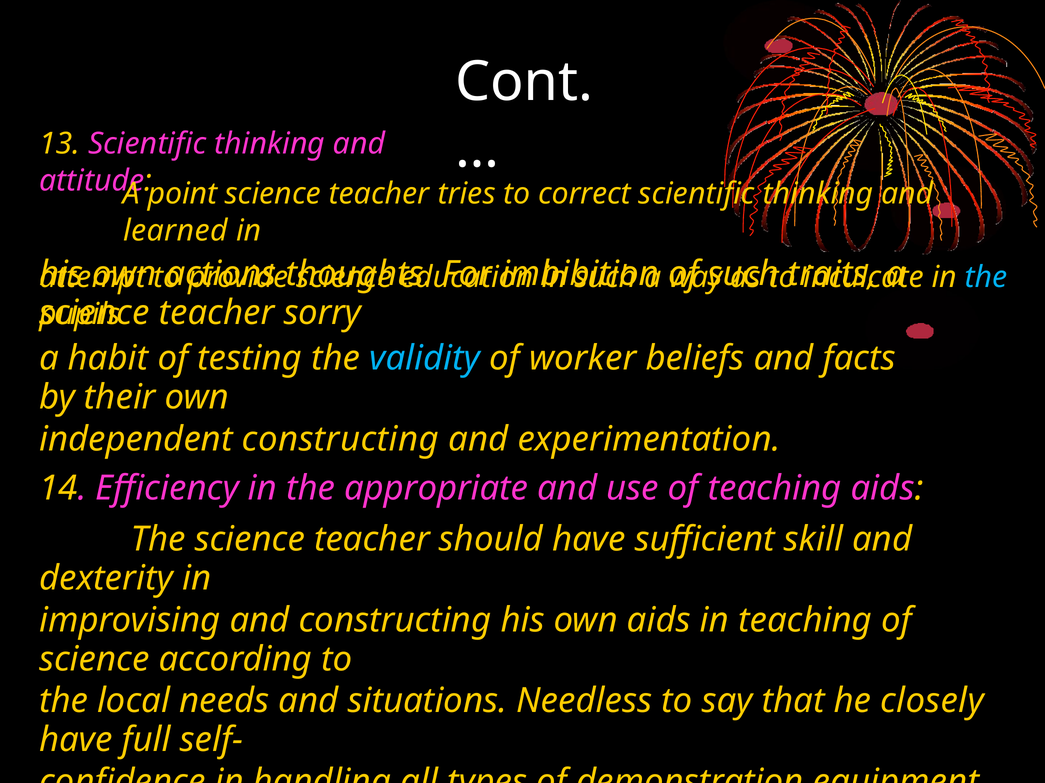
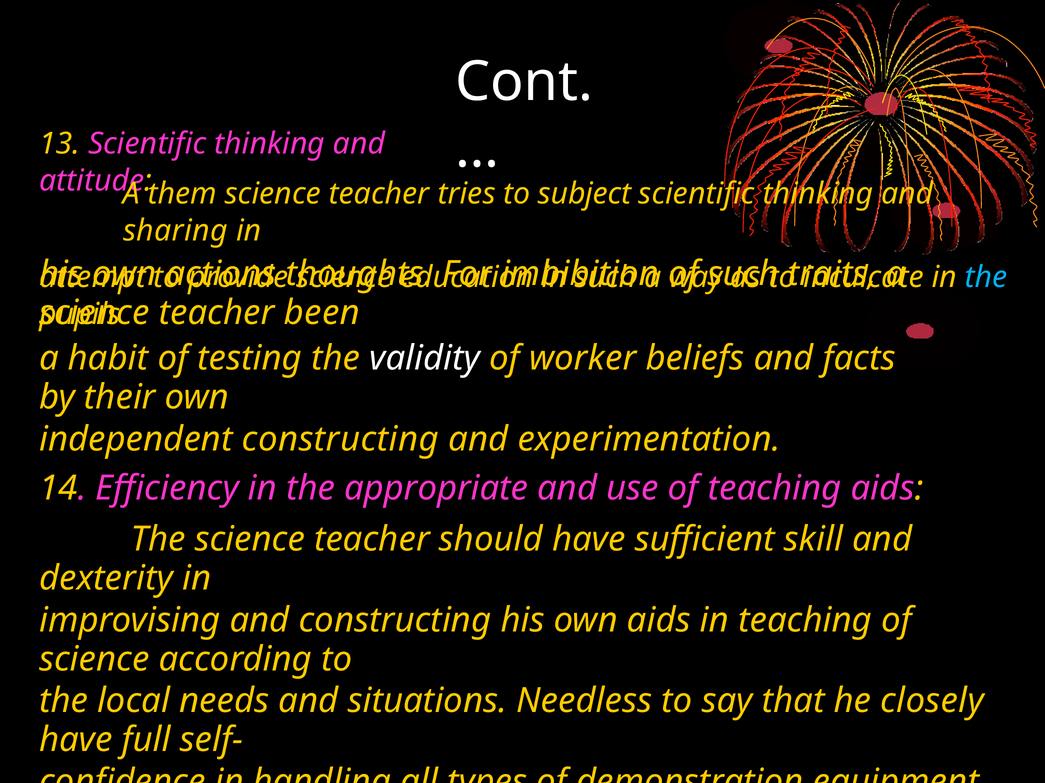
point: point -> them (182, 194)
correct: correct -> subject (585, 194)
learned: learned -> sharing (175, 231)
sorry: sorry -> been (322, 313)
validity colour: light blue -> white (425, 359)
